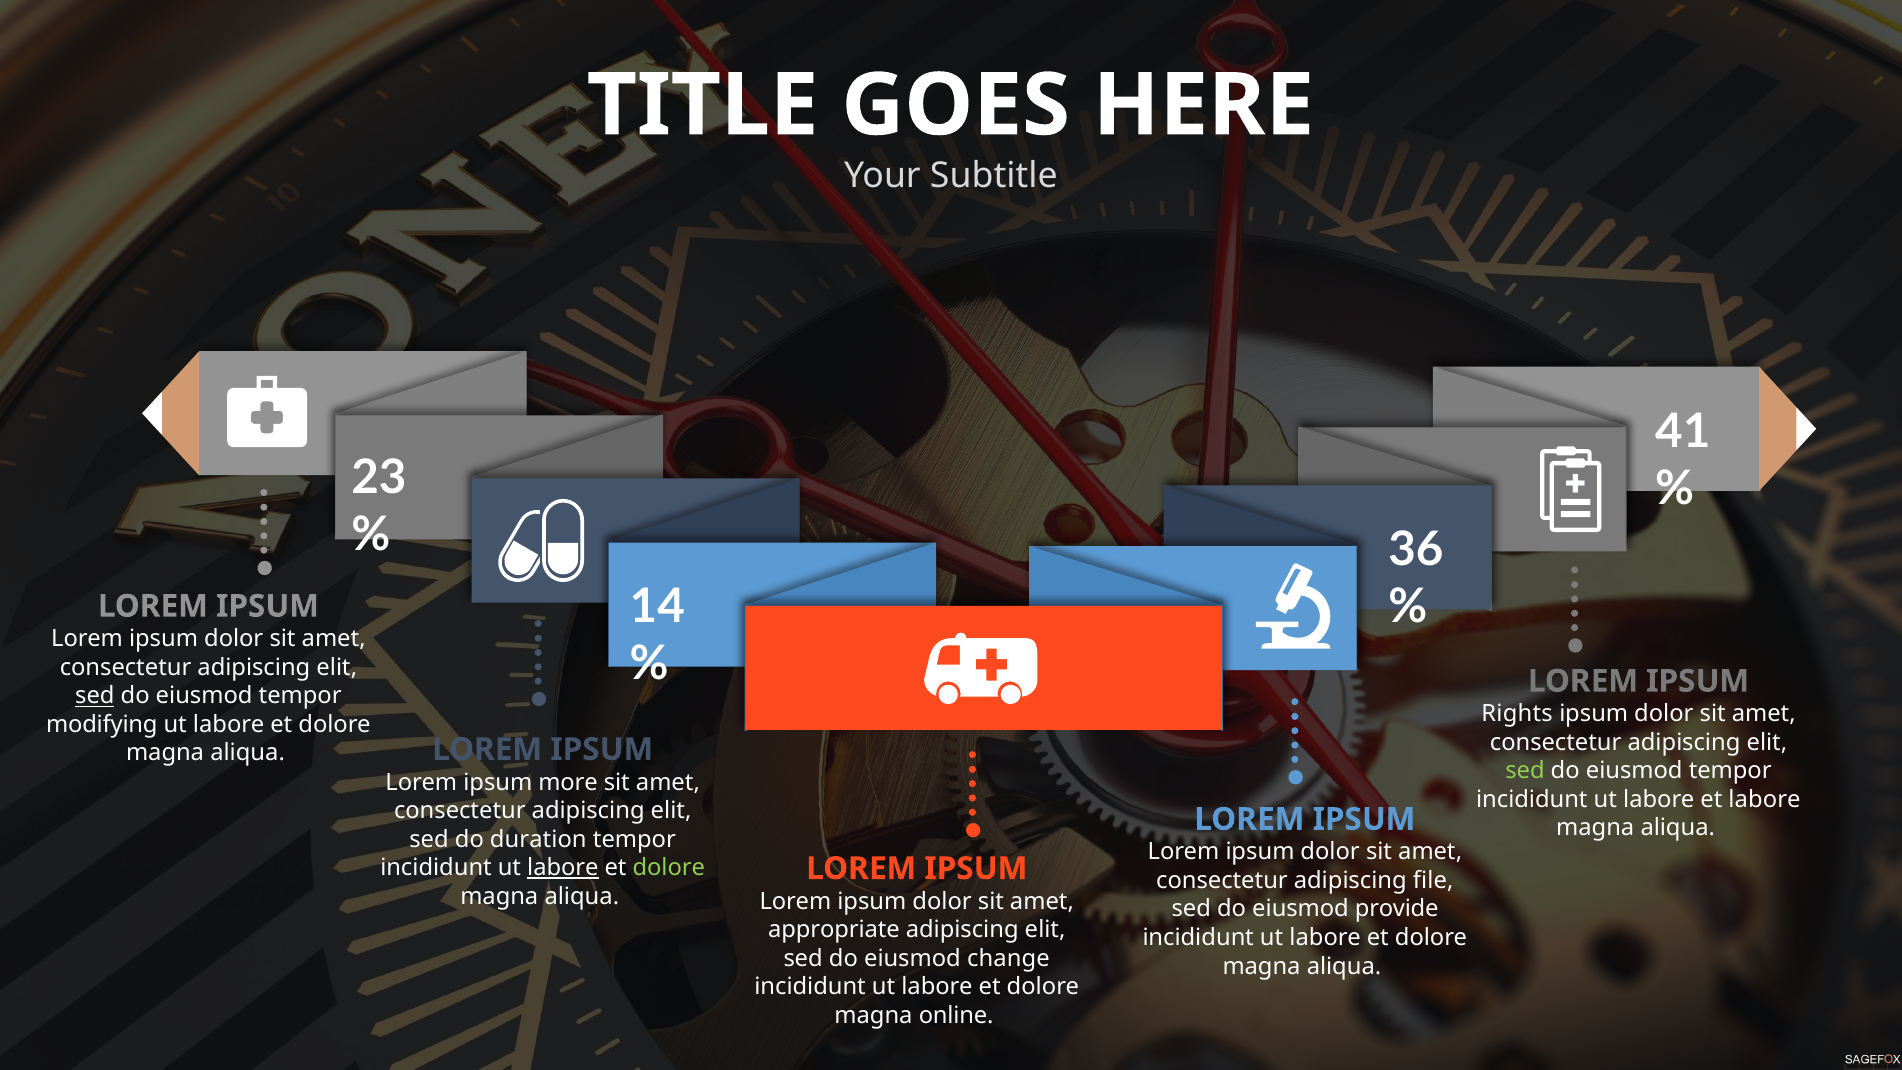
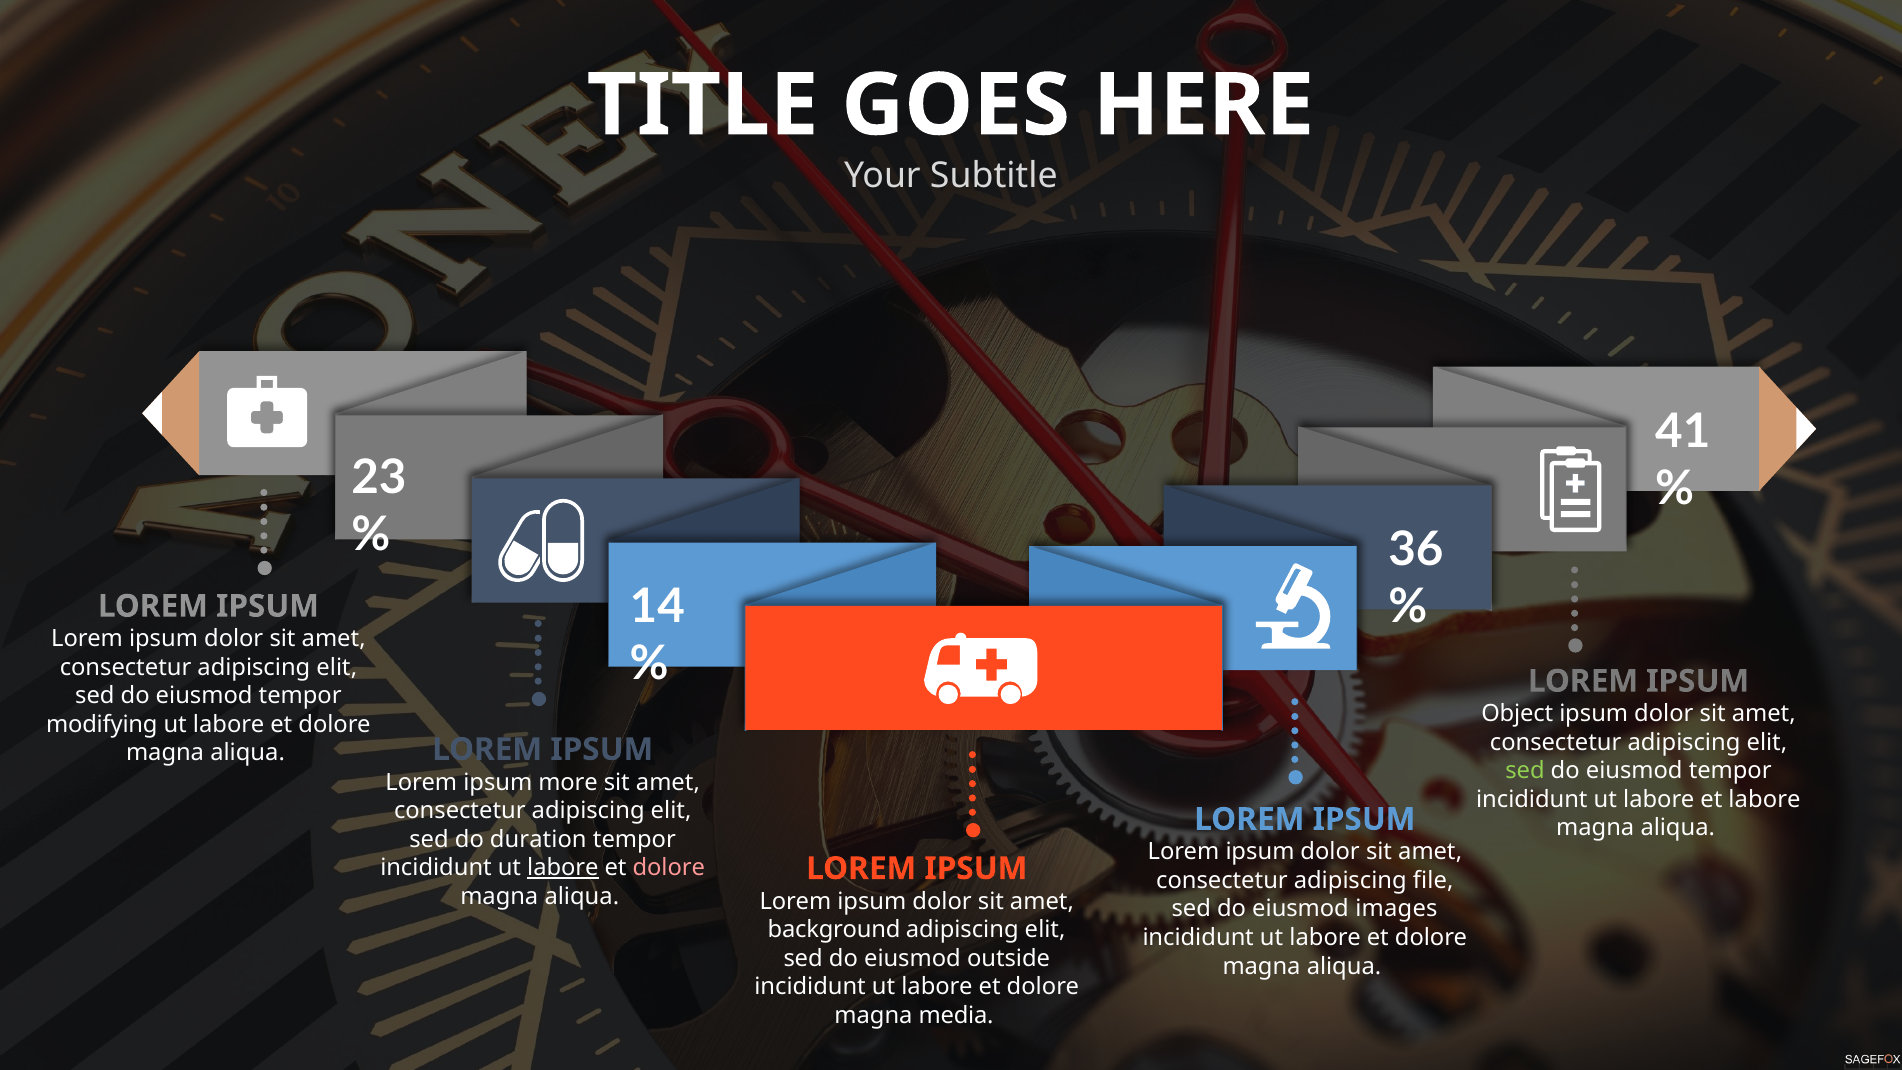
sed underline: present -> none (95, 696)
Rights: Rights -> Object (1517, 714)
dolore colour: light green -> pink (669, 868)
provide: provide -> images (1396, 909)
appropriate: appropriate -> background (834, 930)
change: change -> outside (1009, 958)
online: online -> media (956, 1015)
